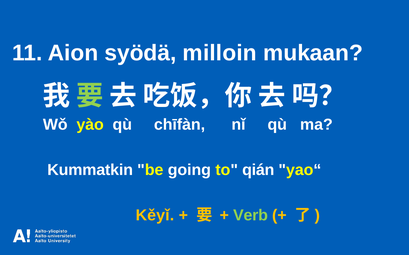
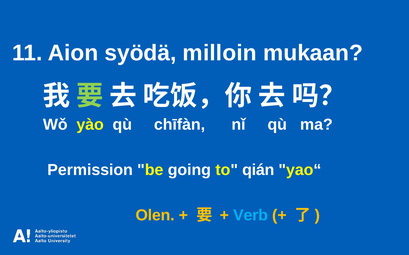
Kummatkin: Kummatkin -> Permission (90, 170)
Kěyǐ: Kěyǐ -> Olen (155, 216)
Verb colour: light green -> light blue (251, 216)
